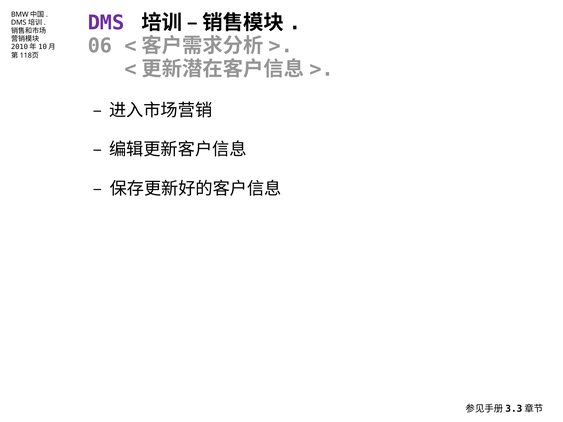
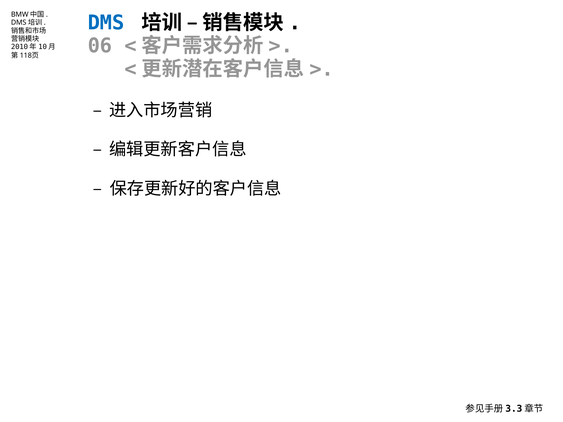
DMS colour: purple -> blue (106, 23)
